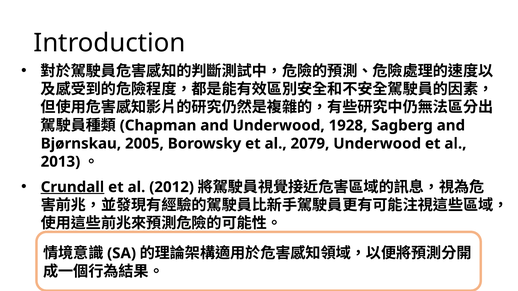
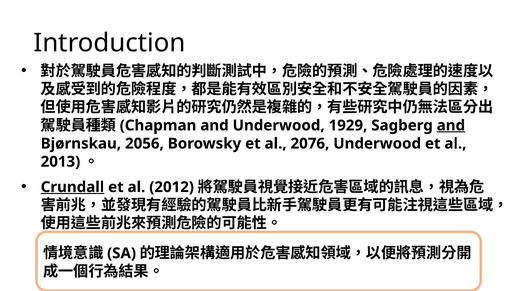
1928: 1928 -> 1929 (348, 126)
and underline: none -> present (451, 126)
2005: 2005 -> 2056 (144, 144)
2079: 2079 -> 2076 (310, 144)
